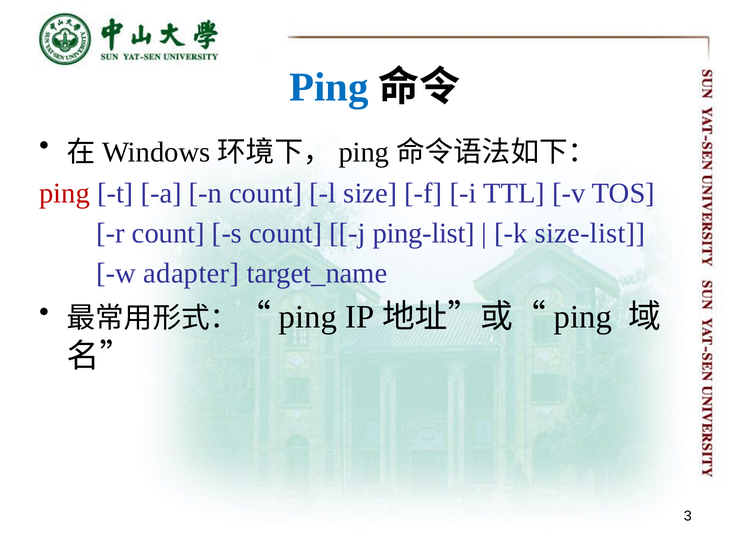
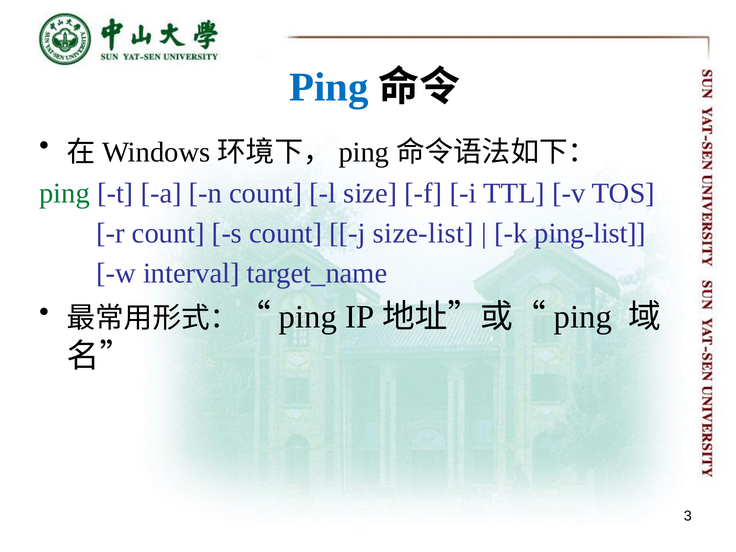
ping colour: red -> green (65, 193)
ping-list: ping-list -> size-list (423, 233)
size-list: size-list -> ping-list (590, 233)
adapter: adapter -> interval (191, 273)
